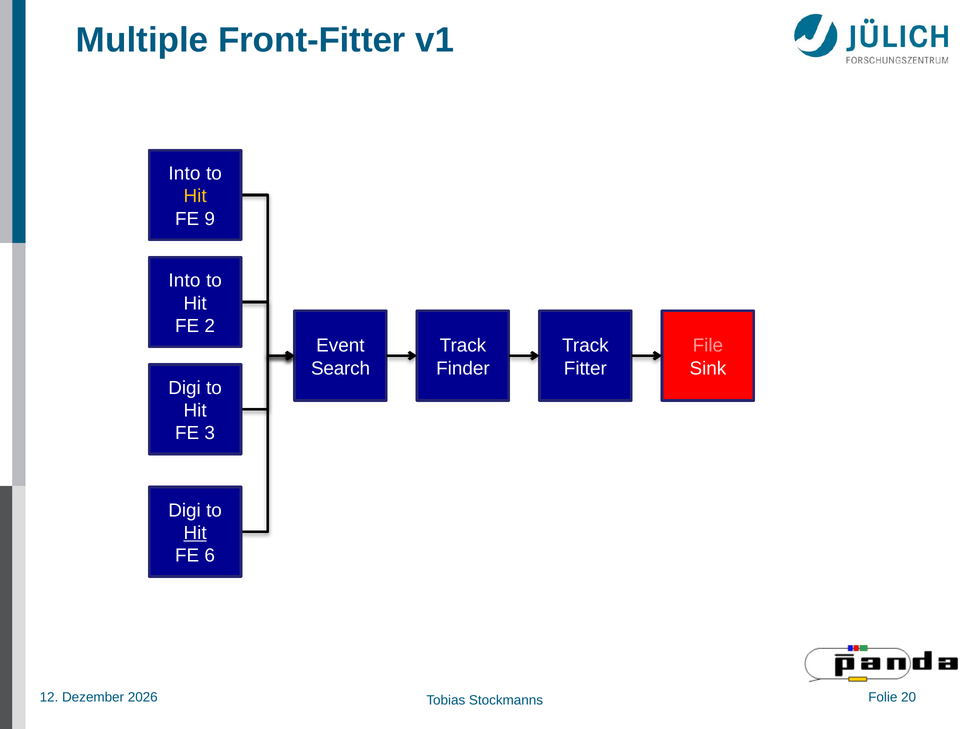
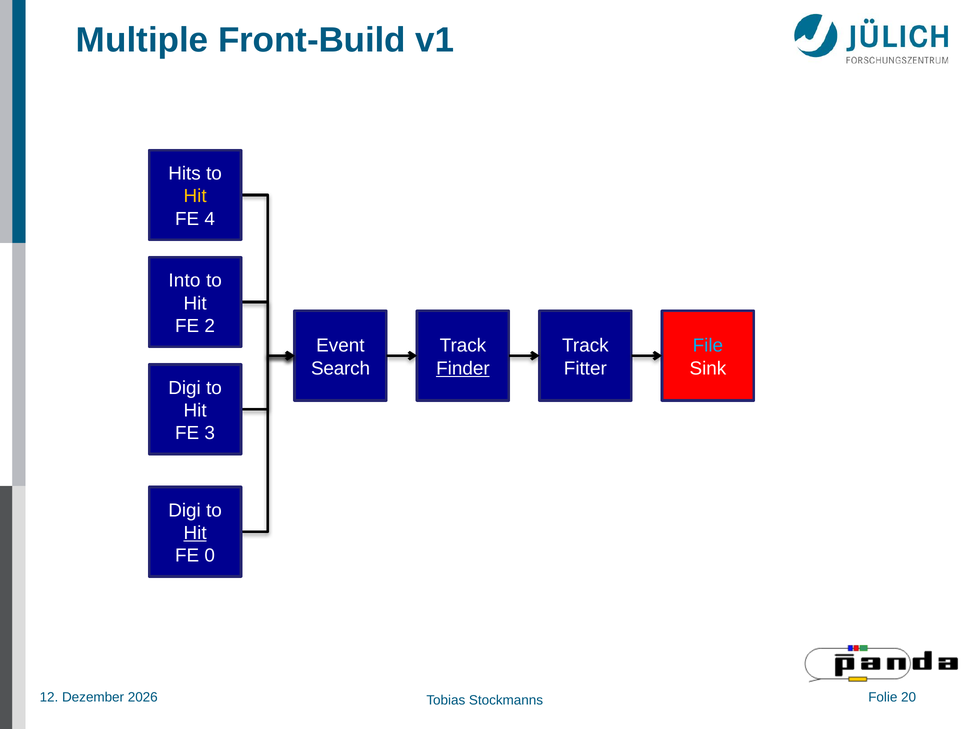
Front-Fitter: Front-Fitter -> Front-Build (312, 40)
Into: Into -> Hits (185, 174)
9: 9 -> 4 (210, 219)
File colour: pink -> light blue (708, 346)
Finder underline: none -> present (463, 368)
6: 6 -> 0 (210, 556)
